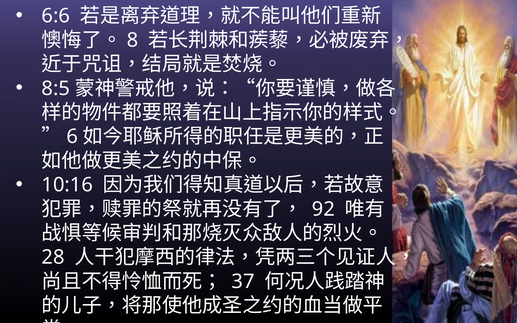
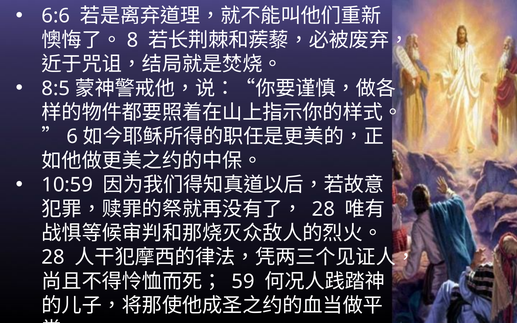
10:16: 10:16 -> 10:59 (67, 185)
92: 92 -> 28 (323, 209)
37: 37 -> 59 (243, 282)
